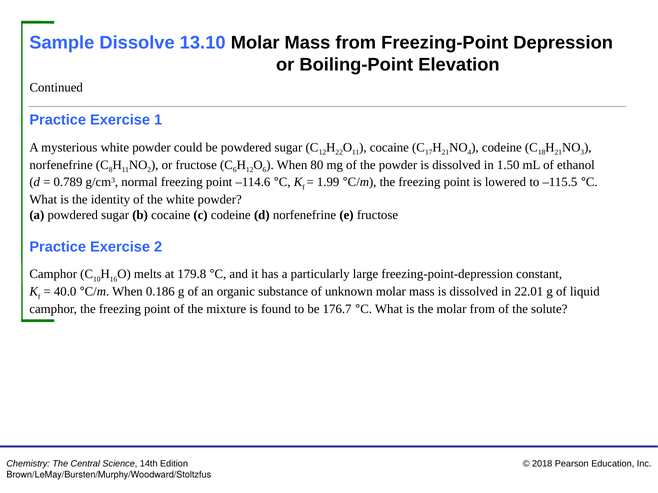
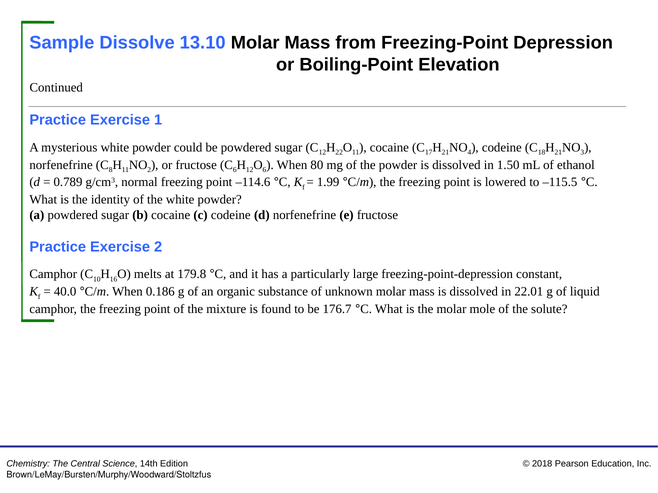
molar from: from -> mole (482, 309)
